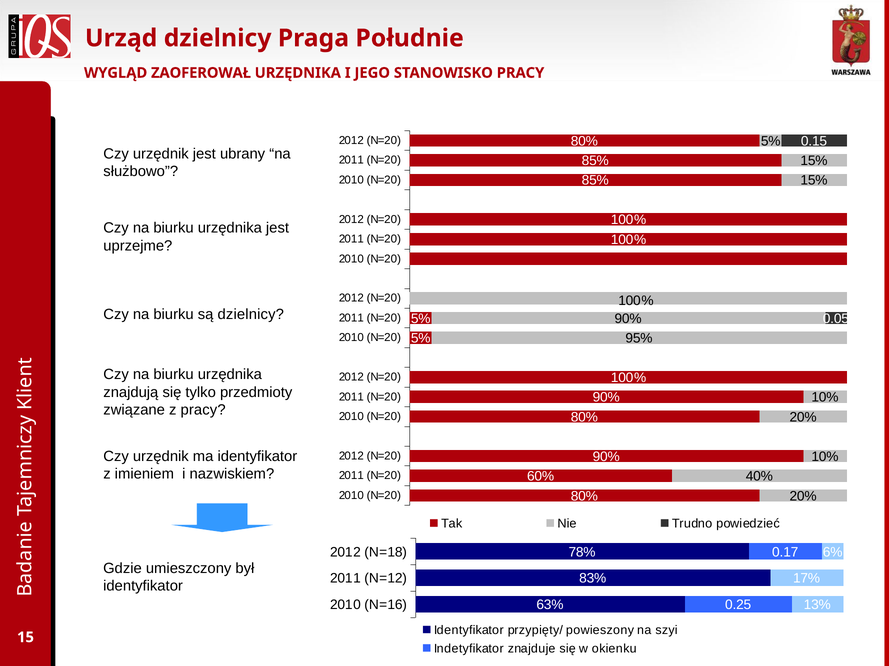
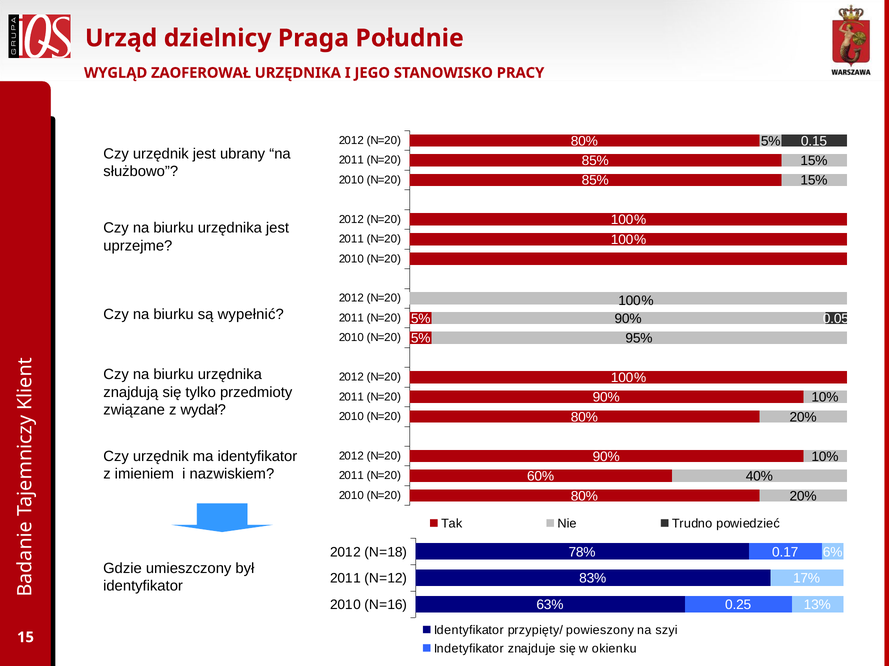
są dzielnicy: dzielnicy -> wypełnić (251, 315)
z pracy: pracy -> wydał (203, 410)
